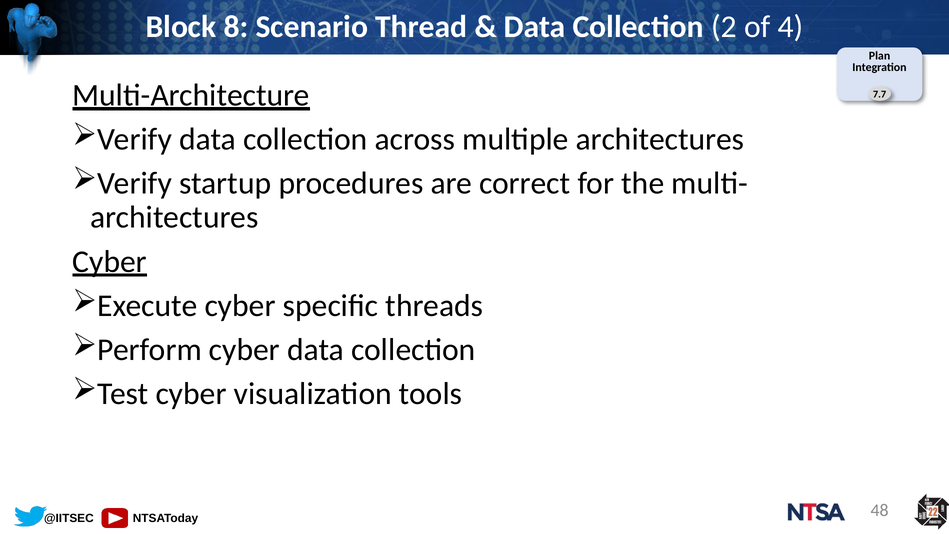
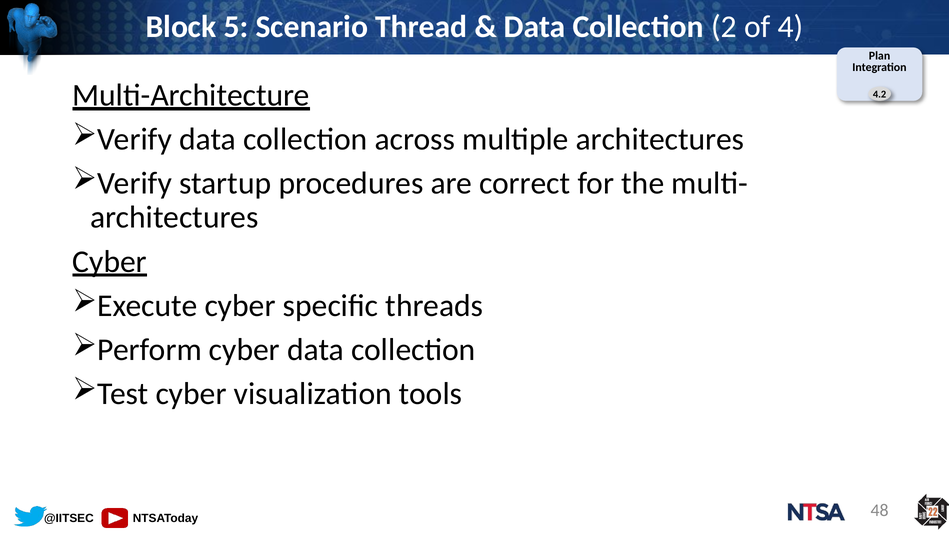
8: 8 -> 5 (236, 27)
7.7: 7.7 -> 4.2 (880, 94)
